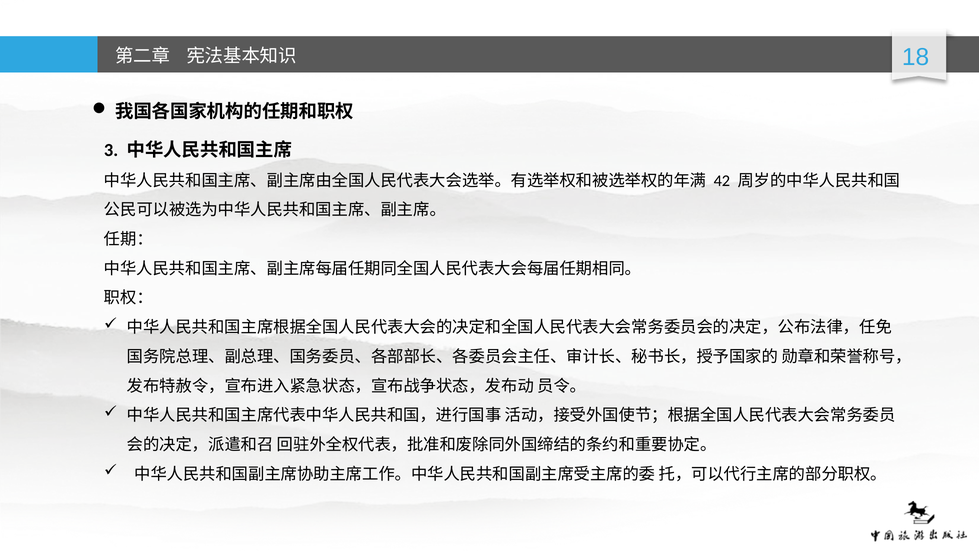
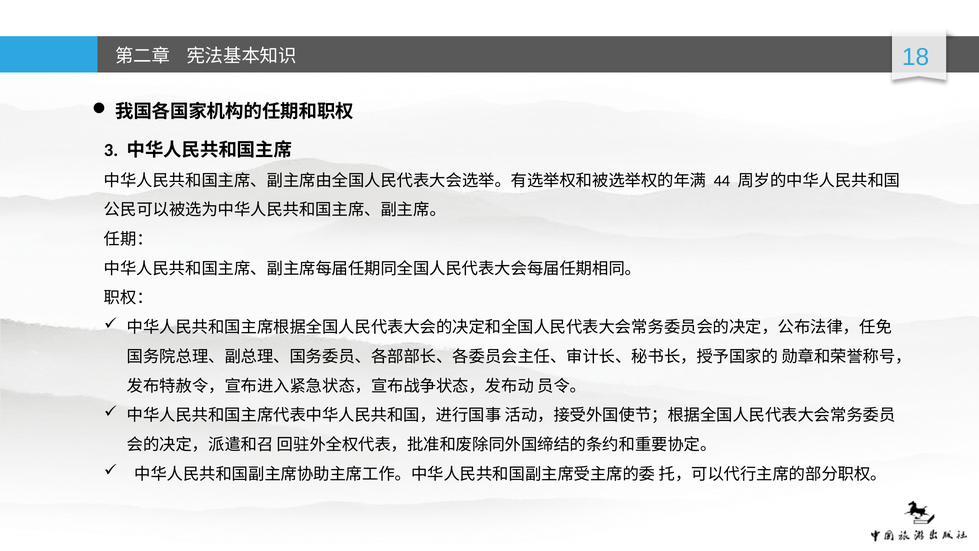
42: 42 -> 44 (722, 181)
